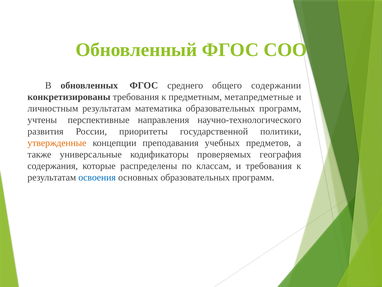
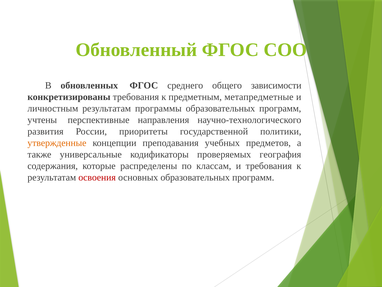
содержании: содержании -> зависимости (276, 85)
математика: математика -> программы (158, 108)
освоения colour: blue -> red (97, 177)
